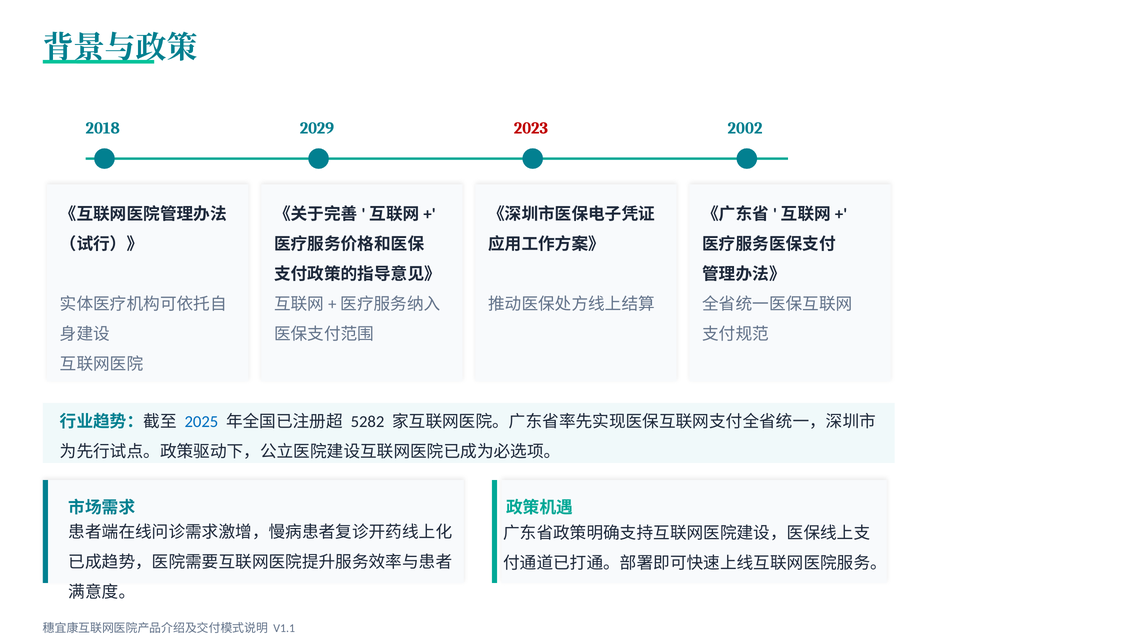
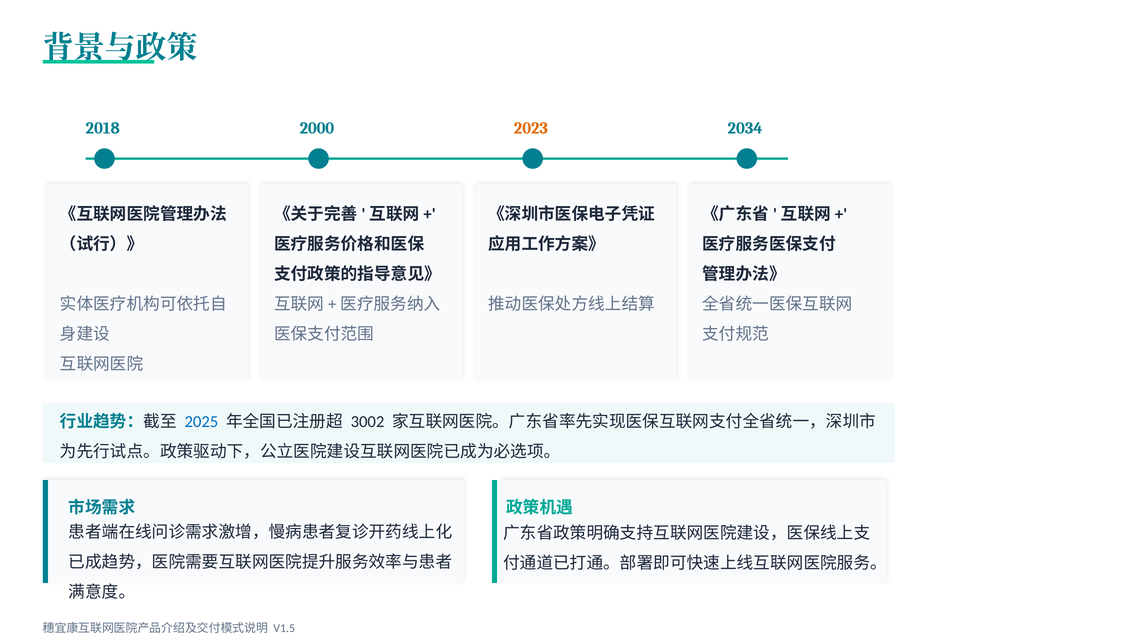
2029: 2029 -> 2000 (317, 128)
2023 colour: red -> orange (531, 128)
2002: 2002 -> 2034 (745, 128)
5282: 5282 -> 3002 (368, 422)
V1.1: V1.1 -> V1.5 (284, 627)
